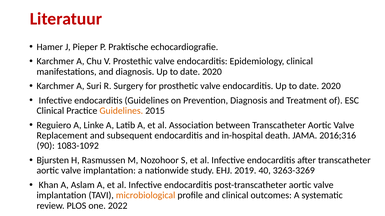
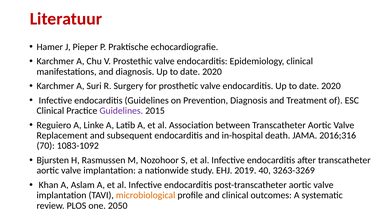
Guidelines colour: orange -> purple (121, 111)
90: 90 -> 70 (46, 146)
2022: 2022 -> 2050 (118, 206)
